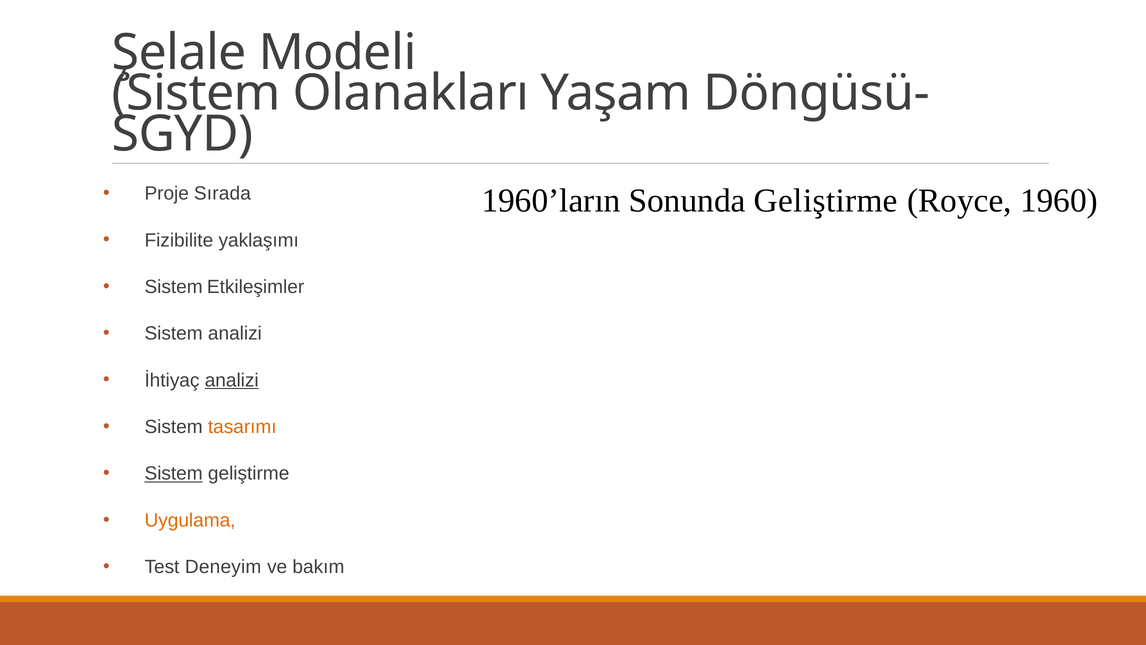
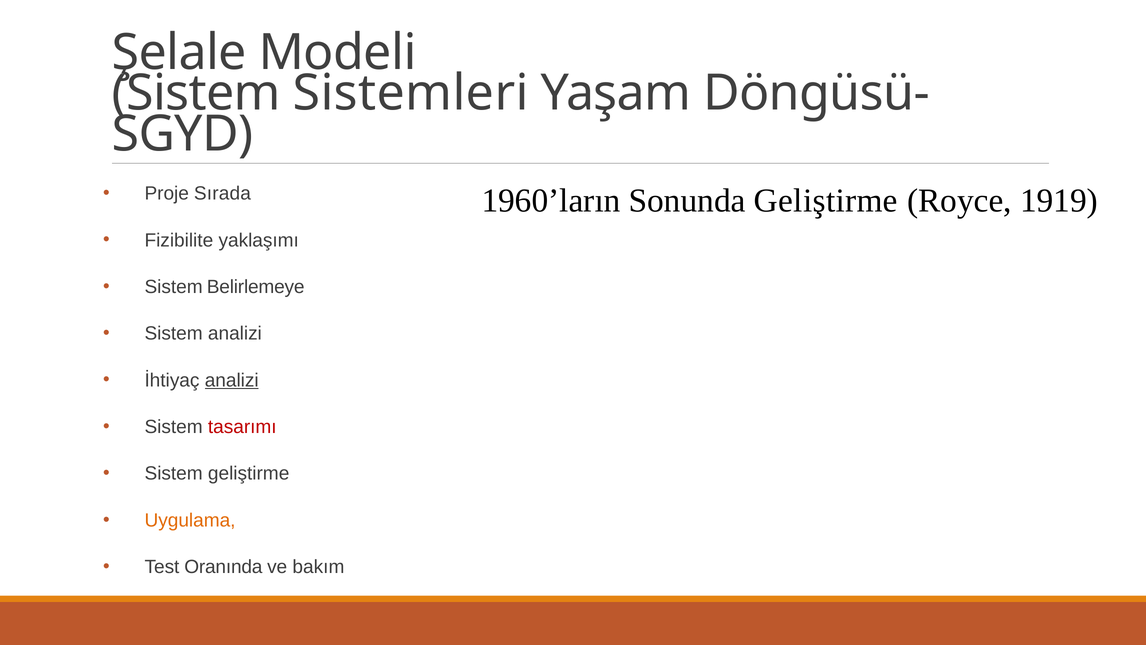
Olanakları: Olanakları -> Sistemleri (411, 93)
1960: 1960 -> 1919 (1059, 201)
Etkileşimler: Etkileşimler -> Belirlemeye (256, 287)
tasarımı colour: orange -> red (242, 427)
Sistem underline: present -> none (174, 473)
Deneyim: Deneyim -> Oranında (223, 567)
